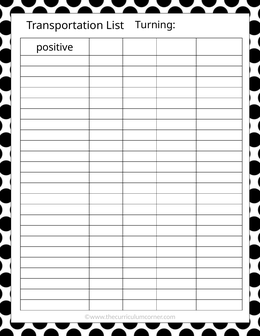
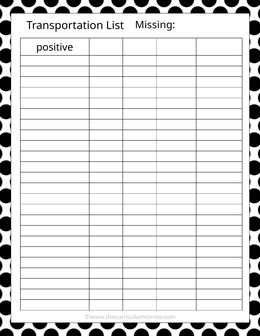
Turning: Turning -> Missing (155, 25)
